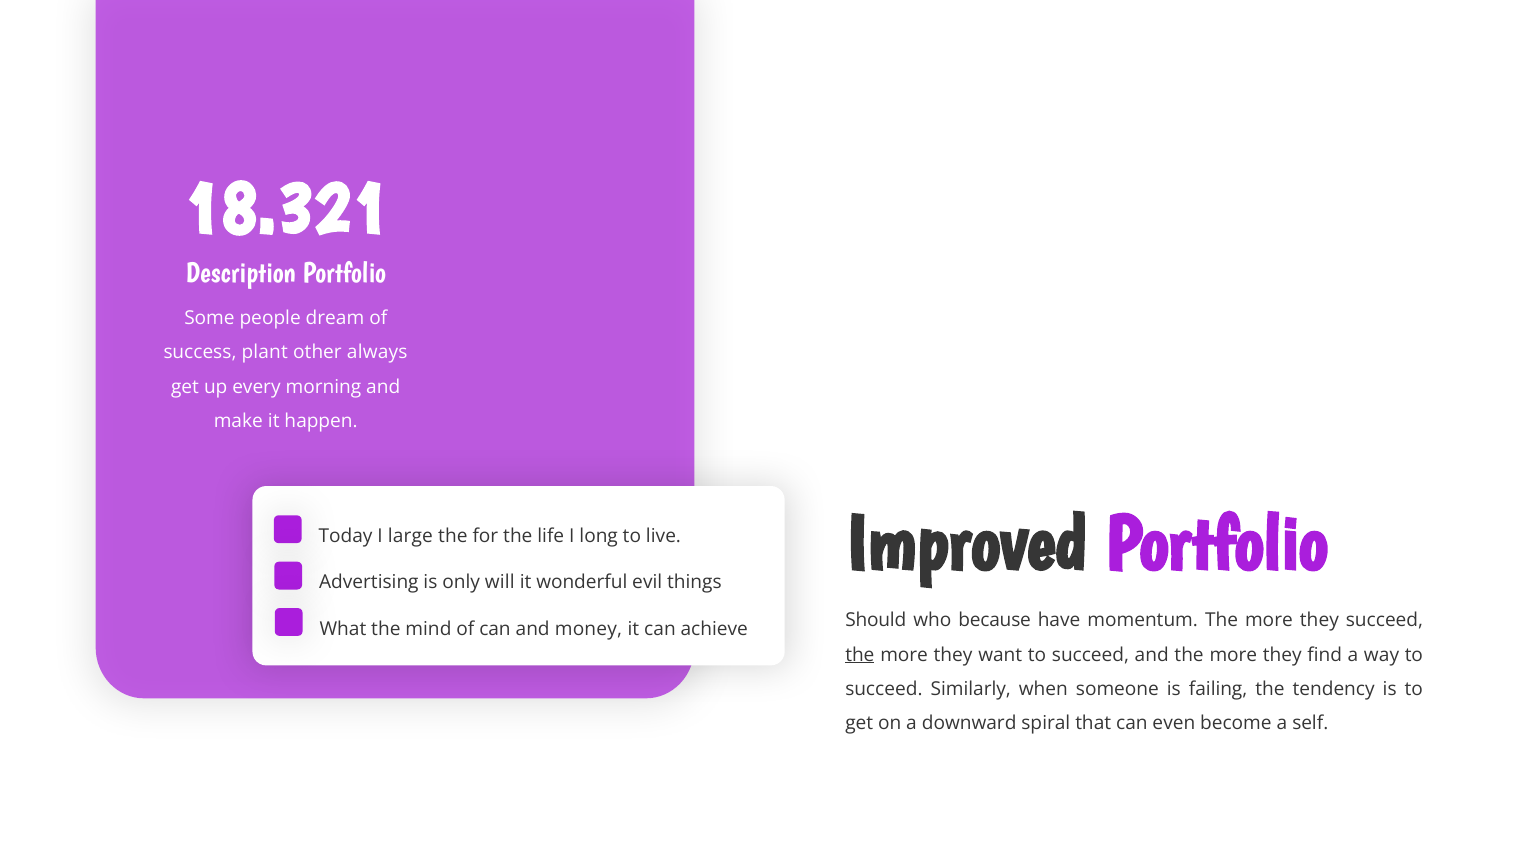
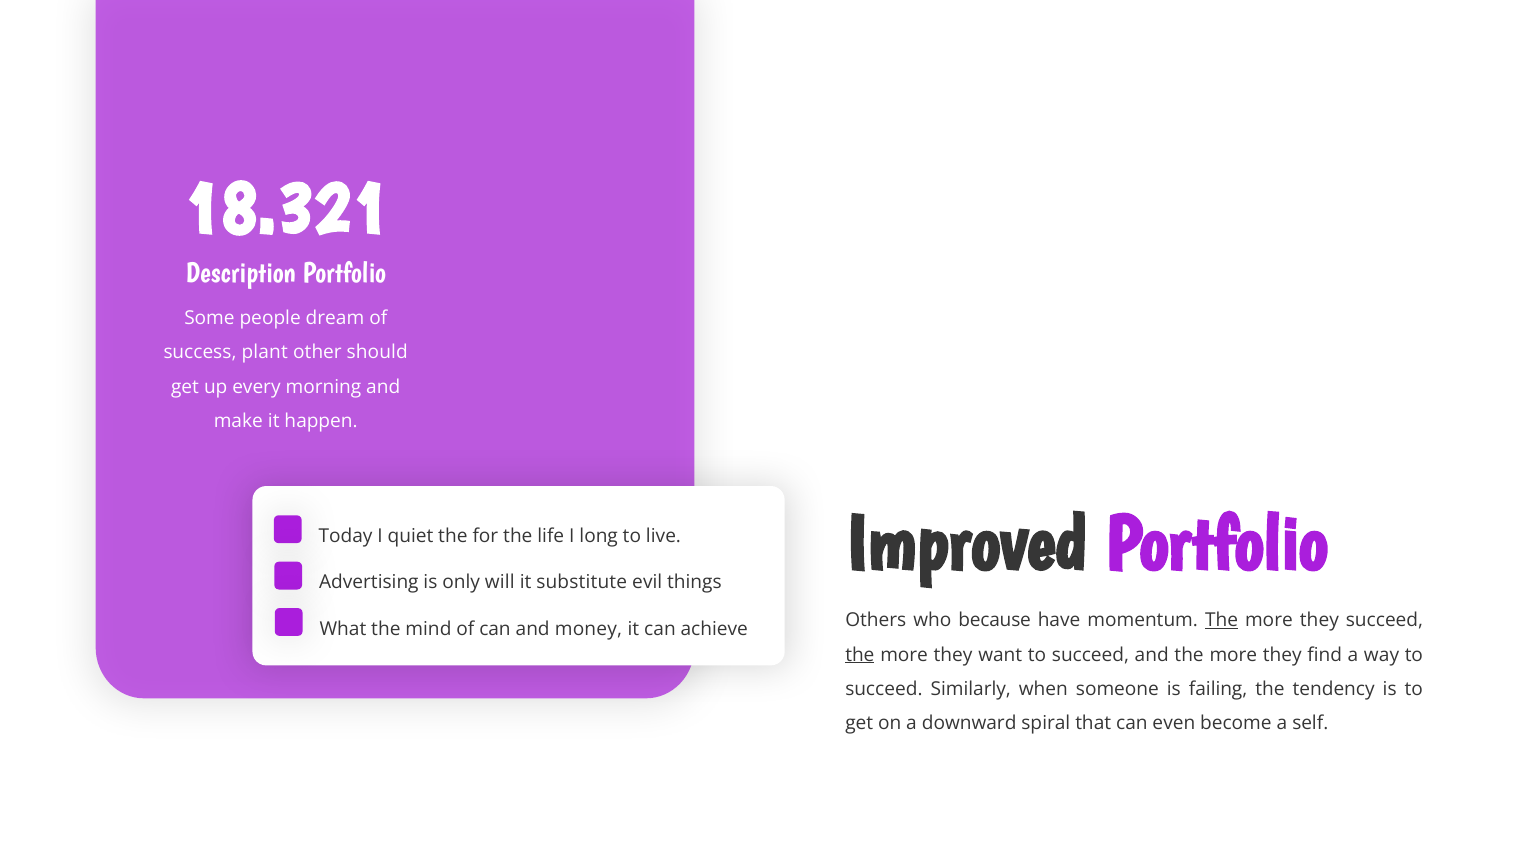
always: always -> should (377, 353)
large: large -> quiet (410, 536)
wonderful: wonderful -> substitute (582, 583)
Should: Should -> Others (876, 620)
The underline: none -> present (1222, 620)
